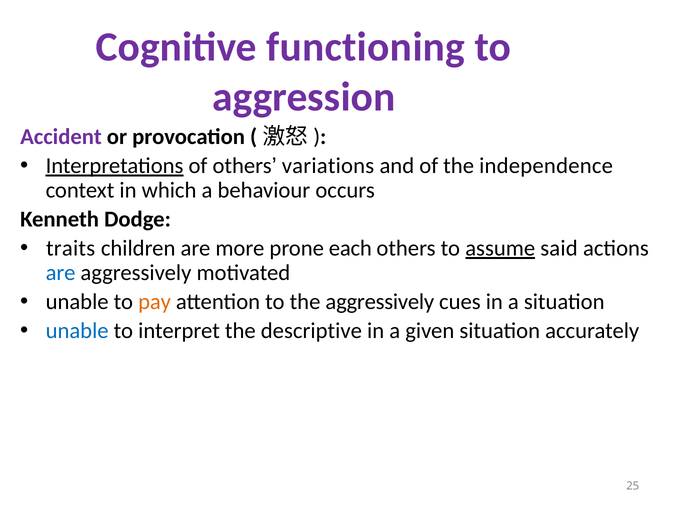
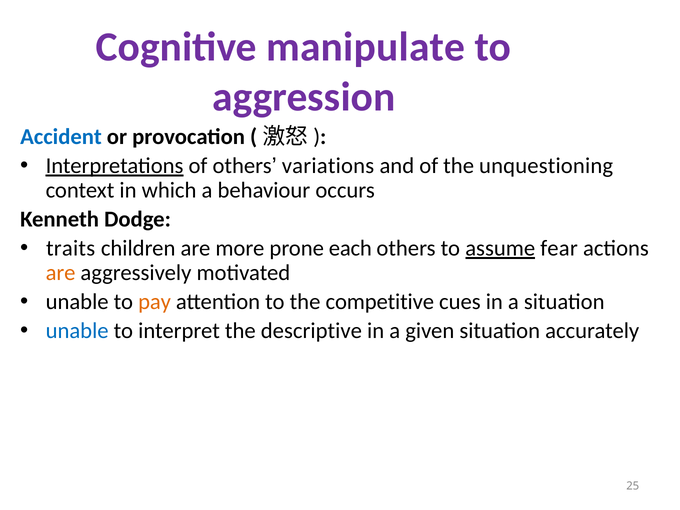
functioning: functioning -> manipulate (366, 47)
Accident colour: purple -> blue (61, 137)
independence: independence -> unquestioning (546, 166)
said: said -> fear (559, 248)
are colour: blue -> orange (61, 273)
the aggressively: aggressively -> competitive (380, 302)
